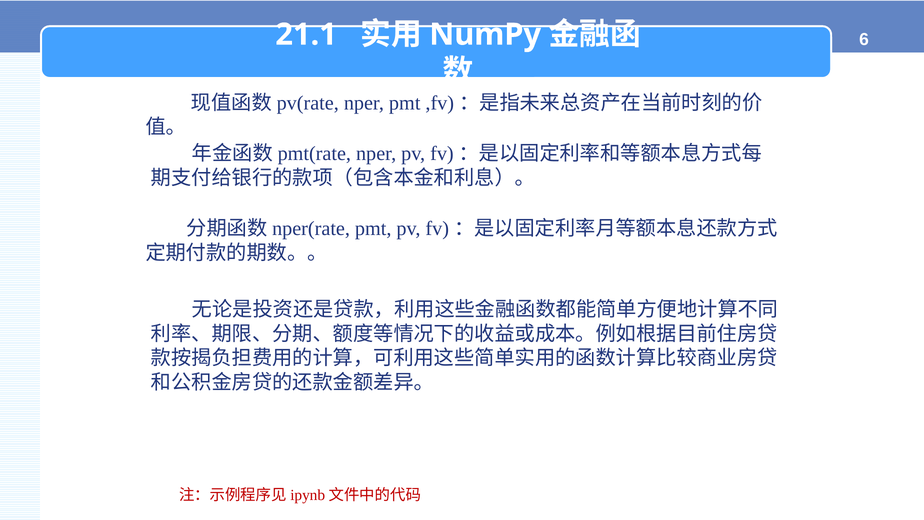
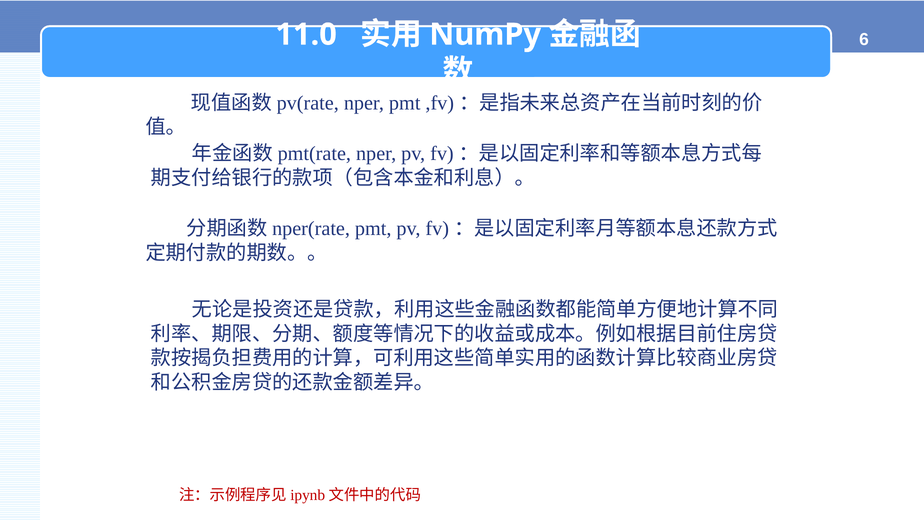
21.1: 21.1 -> 11.0 (306, 35)
